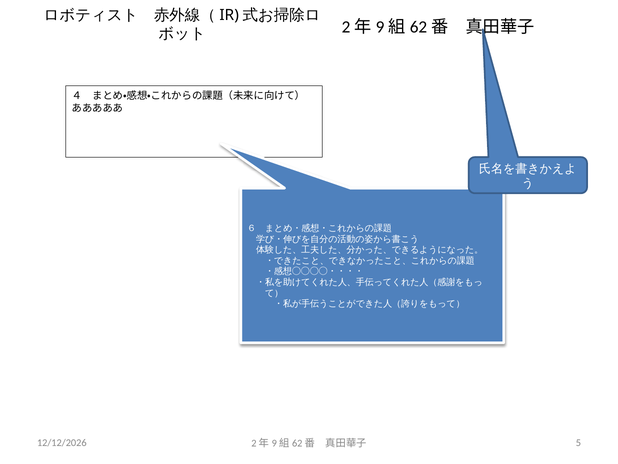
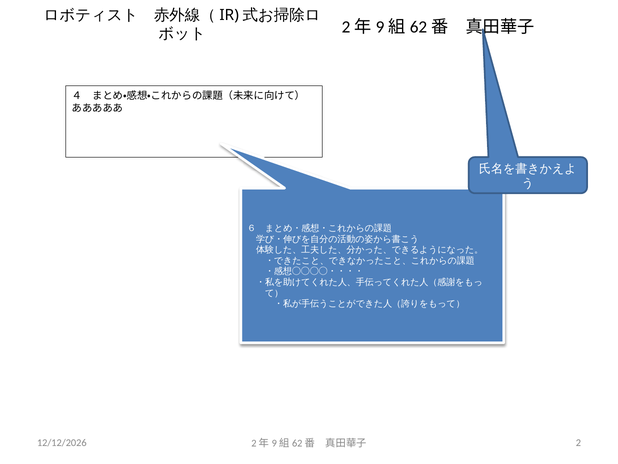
5: 5 -> 2 (578, 443)
